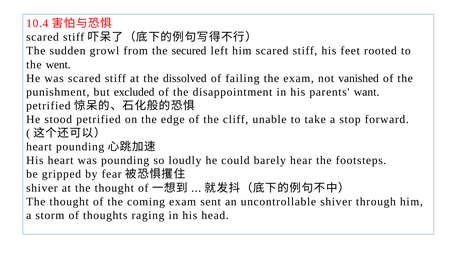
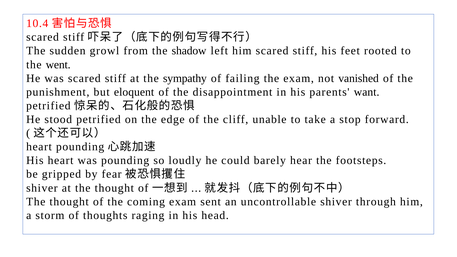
secured: secured -> shadow (189, 51)
dissolved: dissolved -> sympathy (185, 78)
excluded: excluded -> eloquent (134, 92)
